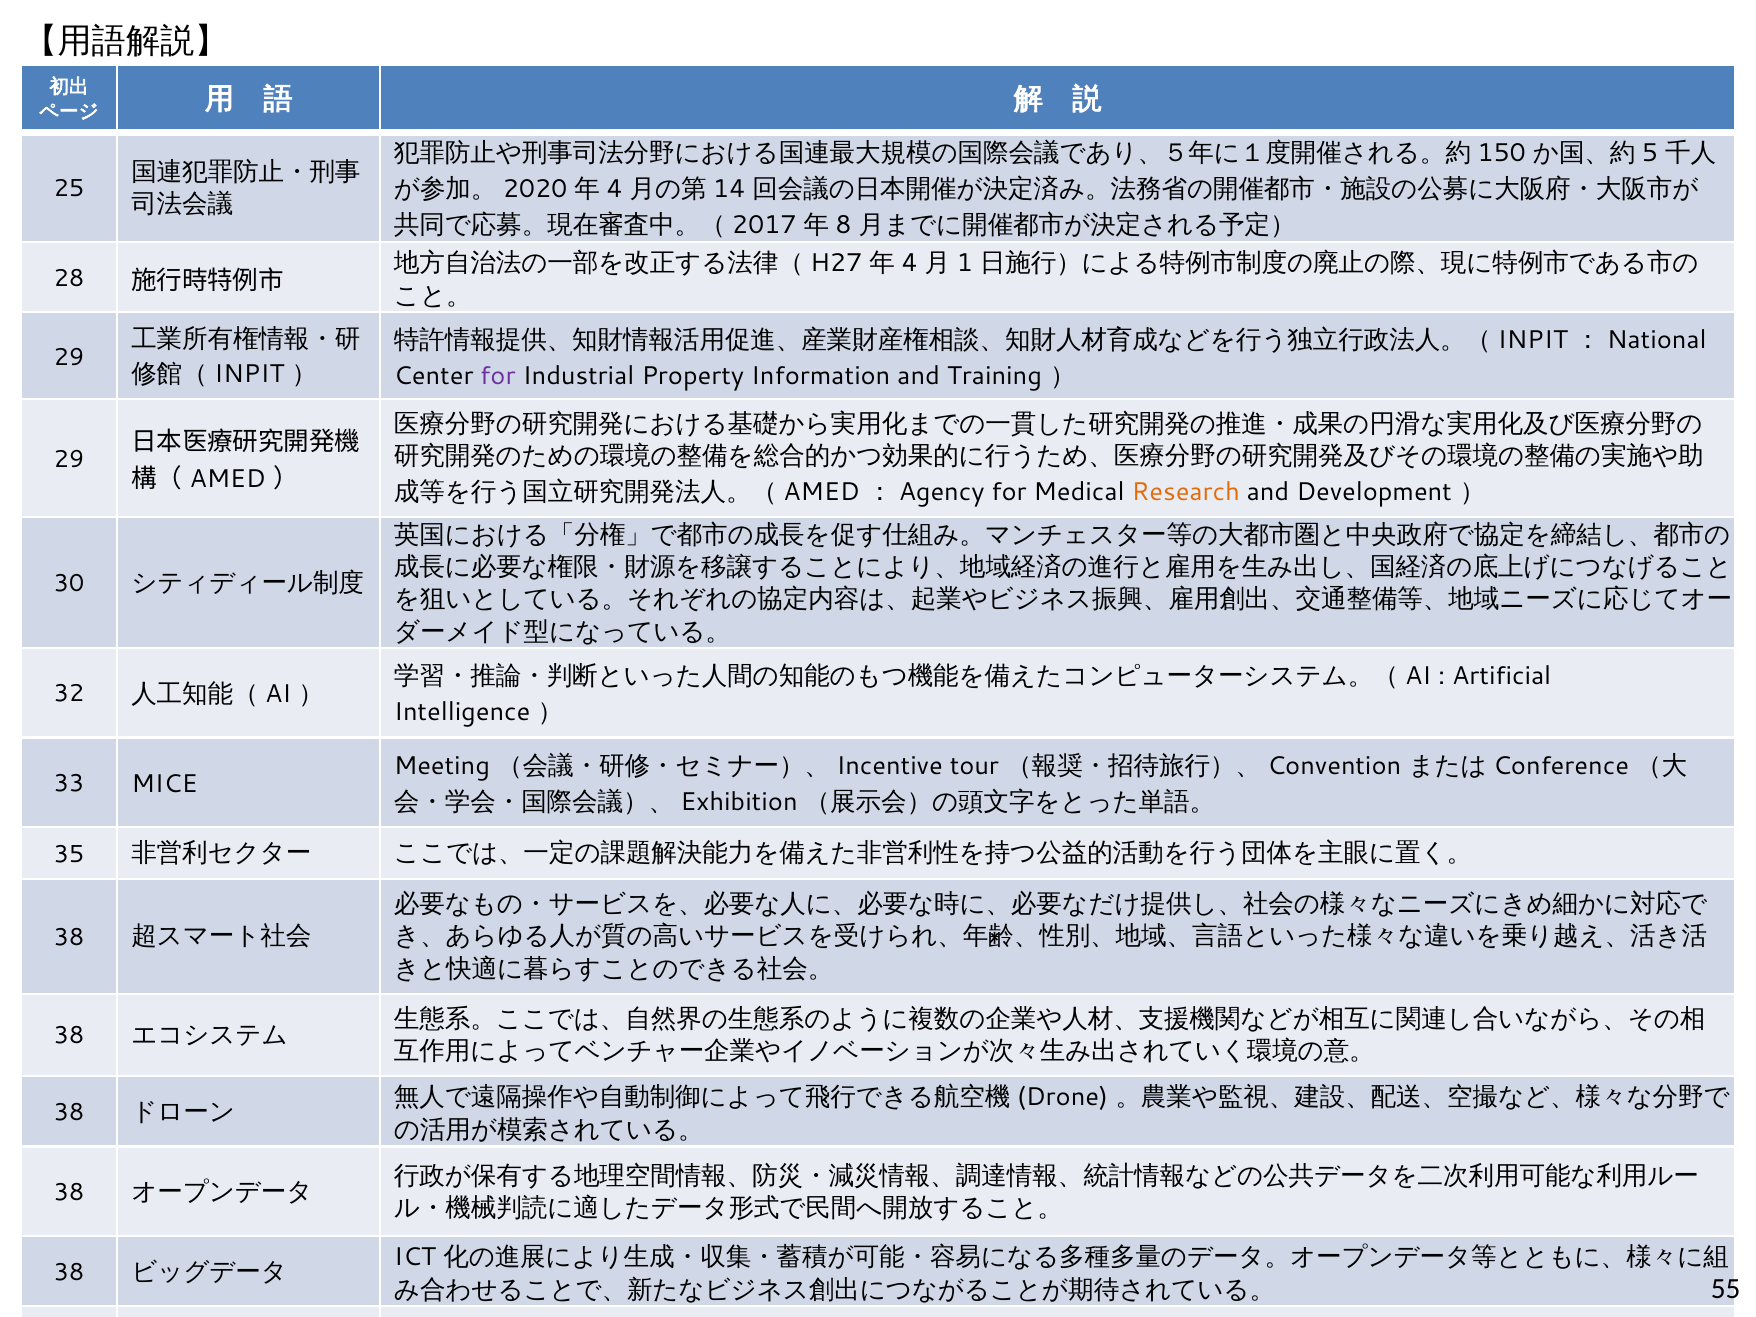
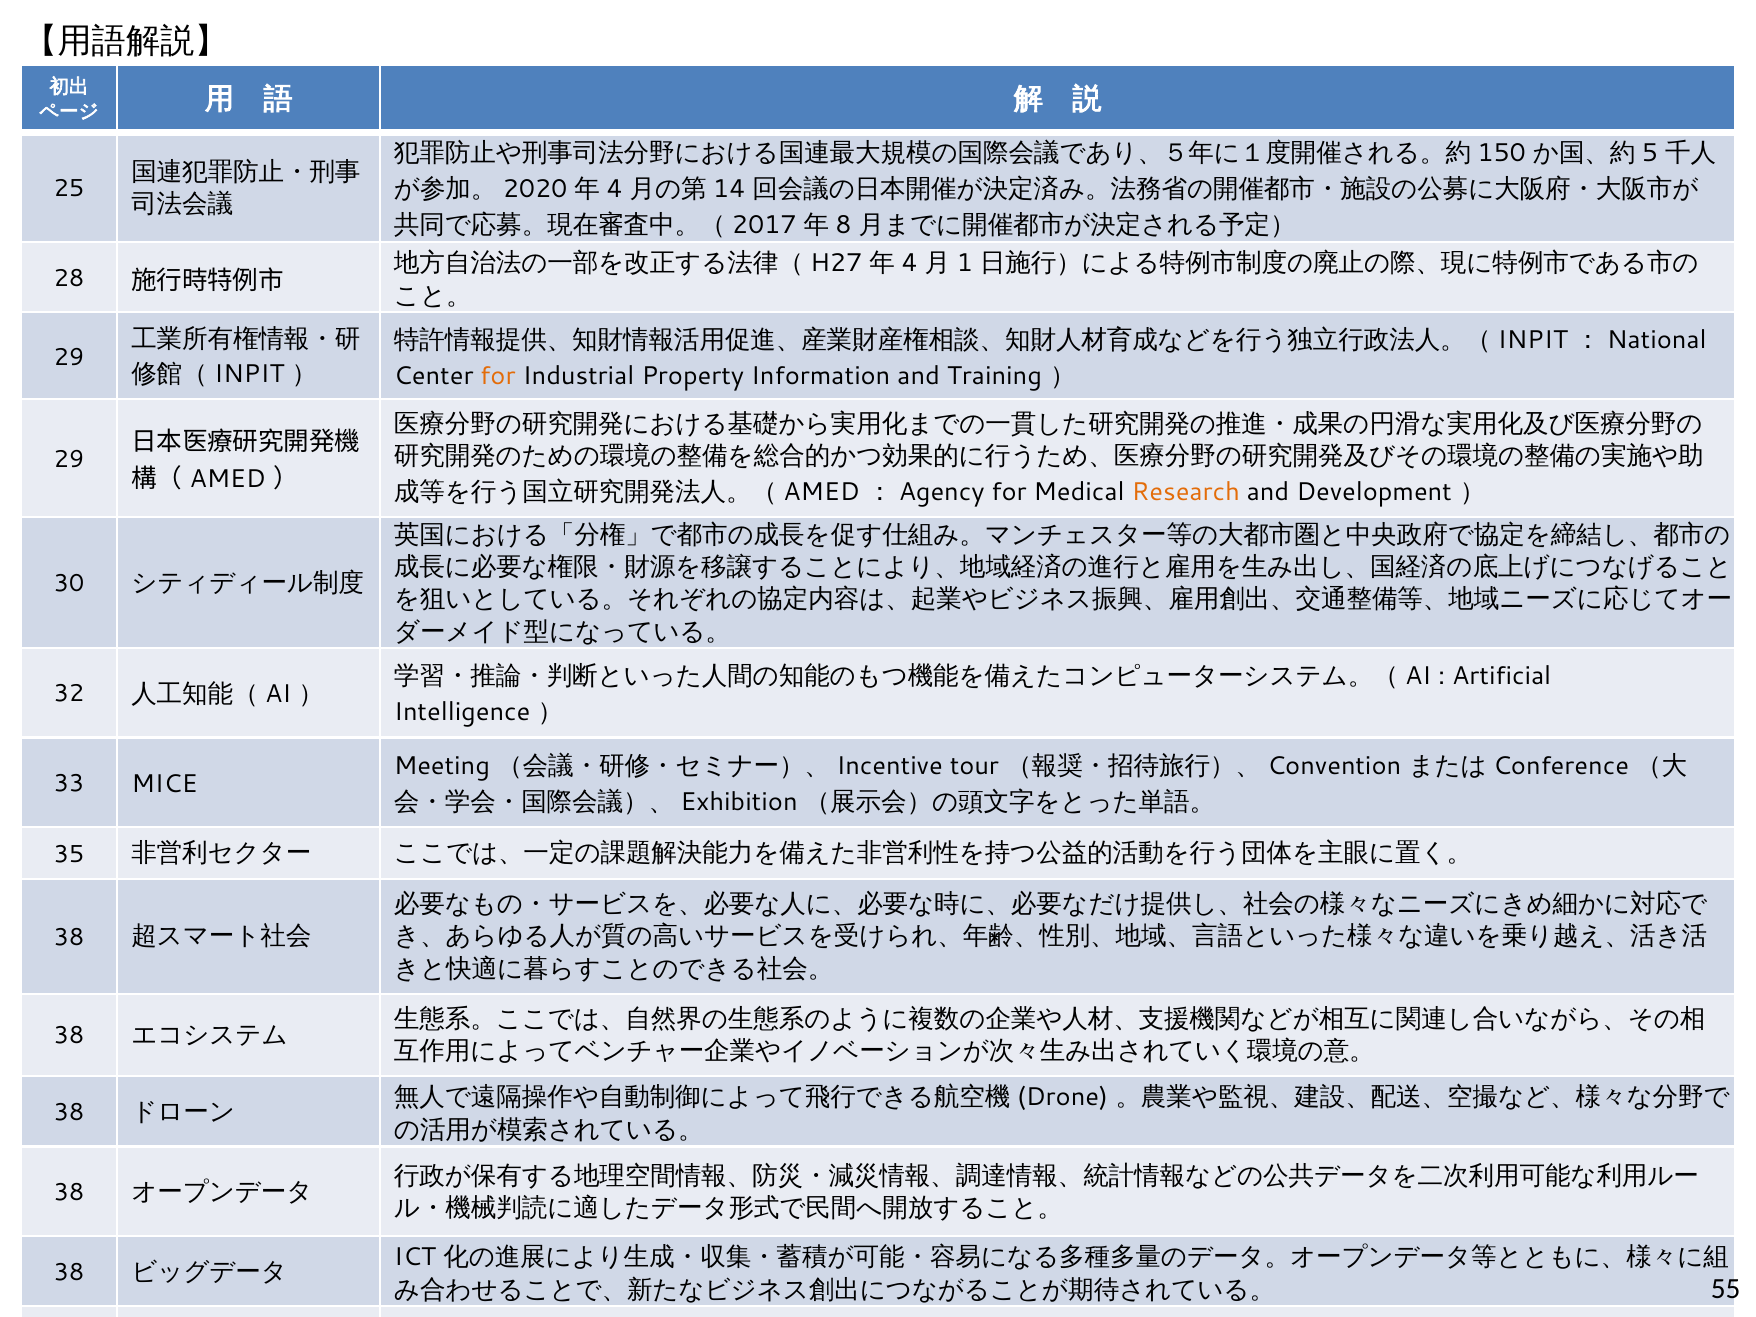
for colour: purple -> orange (498, 376)
